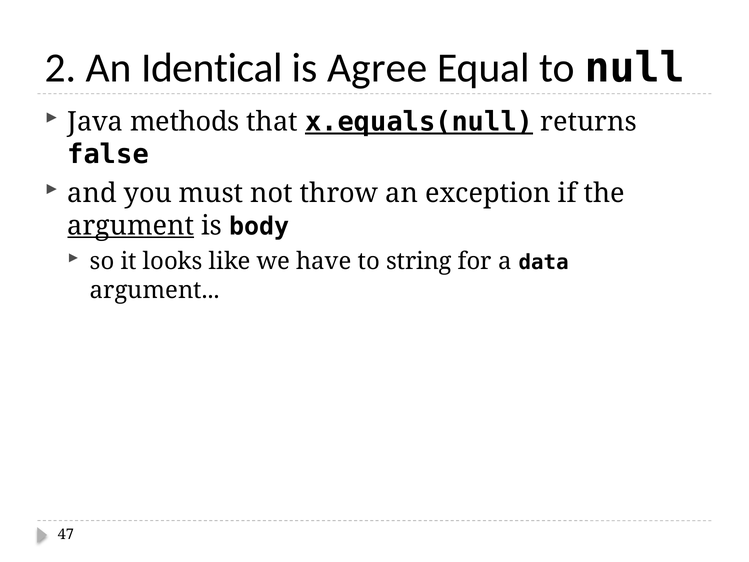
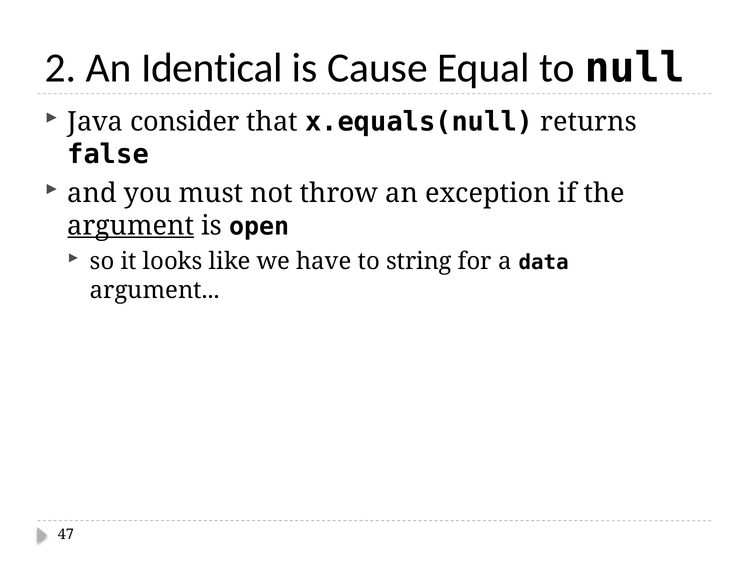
Agree: Agree -> Cause (377, 68)
methods: methods -> consider (185, 122)
x.equals(null underline: present -> none (419, 122)
body: body -> open (259, 226)
